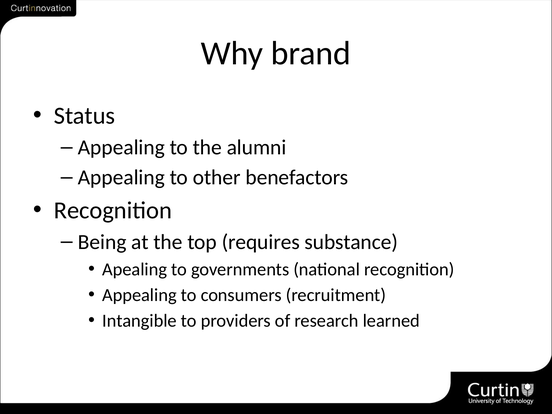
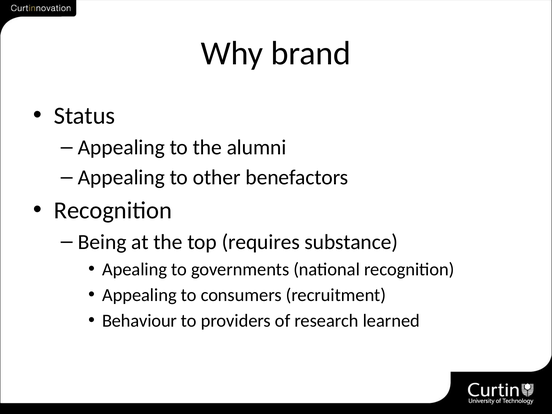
Intangible: Intangible -> Behaviour (140, 321)
